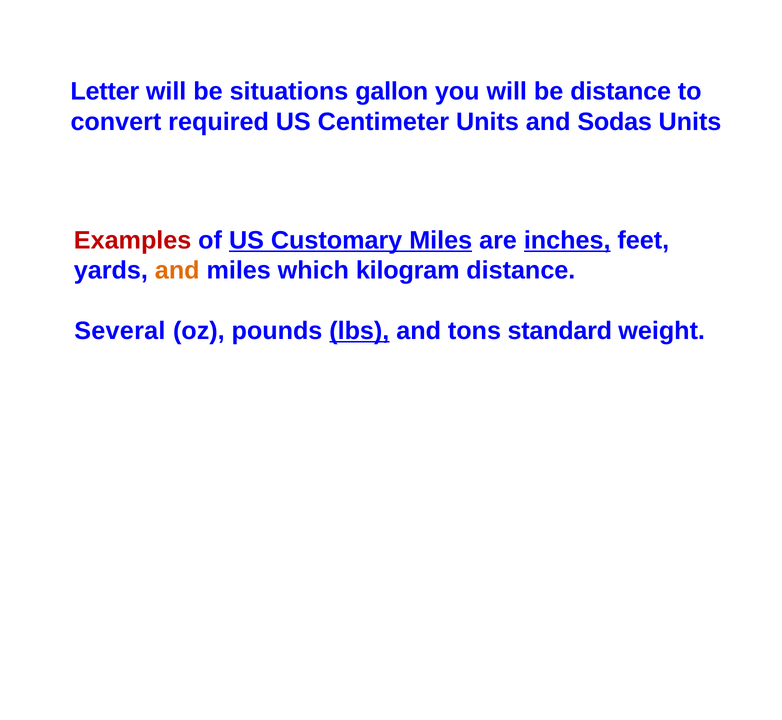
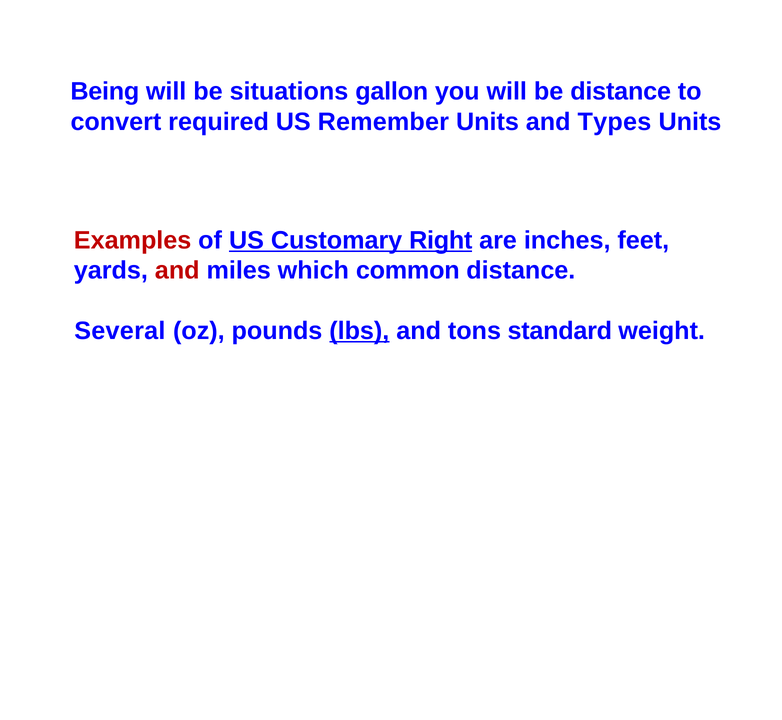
Letter: Letter -> Being (105, 92)
Centimeter: Centimeter -> Remember (383, 122)
Sodas: Sodas -> Types (614, 122)
Customary Miles: Miles -> Right (441, 240)
inches underline: present -> none (567, 240)
and colour: orange -> red (177, 271)
kilogram: kilogram -> common (408, 271)
